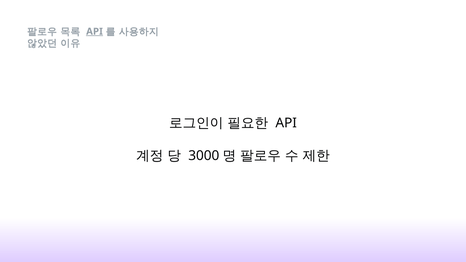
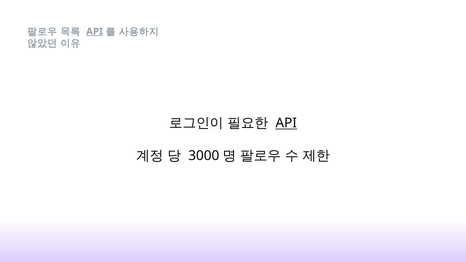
API underline: none -> present (286, 123)
